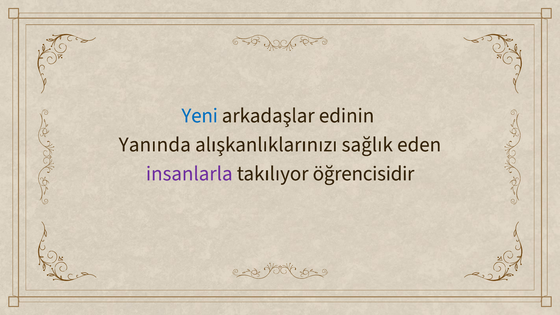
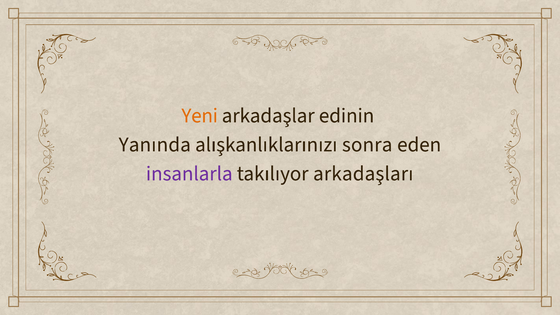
Yeni colour: blue -> orange (200, 115)
sağlık: sağlık -> sonra (367, 144)
öğrencisidir: öğrencisidir -> arkadaşları (363, 173)
